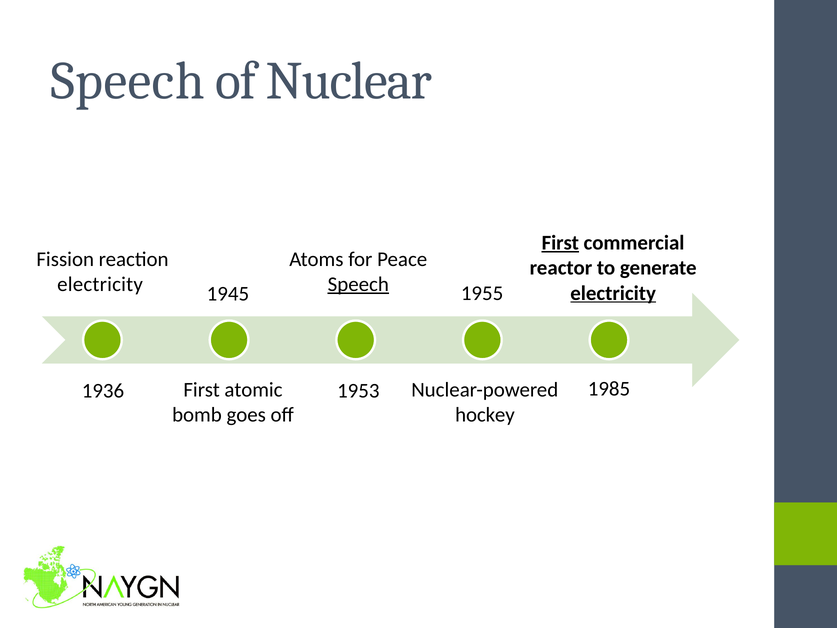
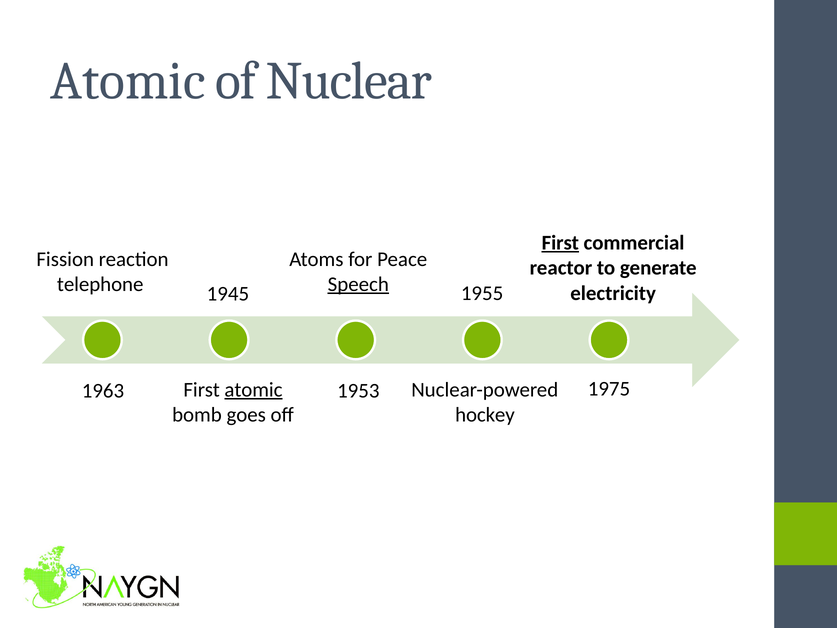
Speech: Speech -> Atomic (128, 81)
electricity: electricity -> telephone (100, 284)
electricity underline: present -> none (613, 293)
atomic underline: none -> present (253, 390)
1936: 1936 -> 1963 (103, 391)
1985: 1985 -> 1975 (609, 389)
